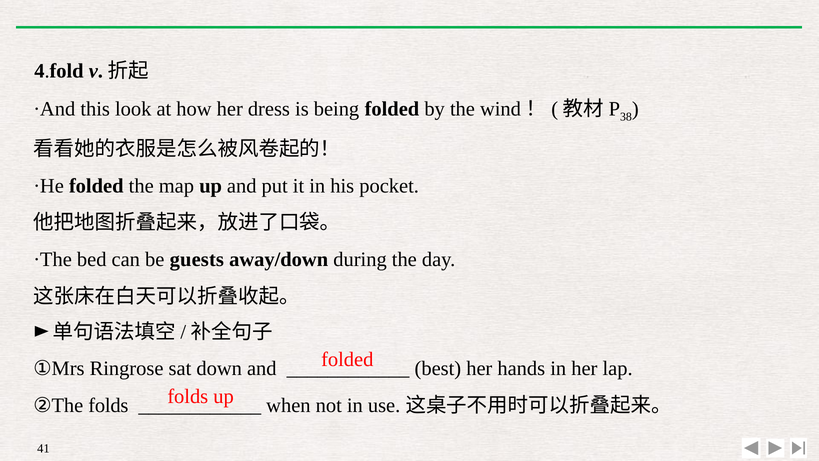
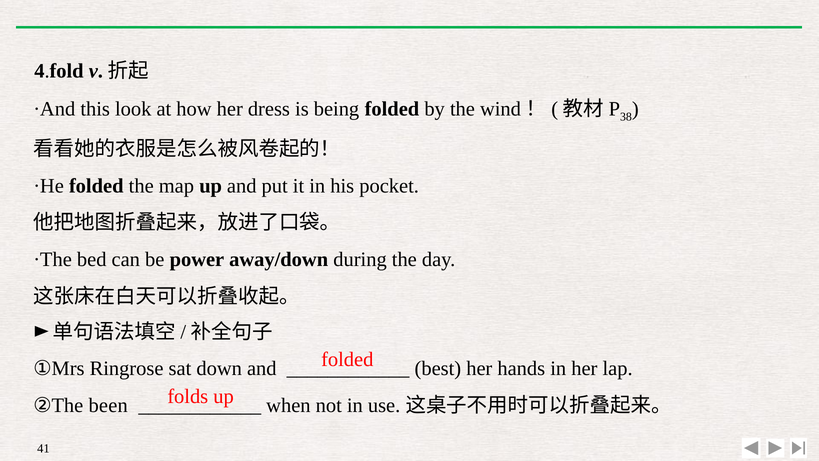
guests: guests -> power (197, 259)
②The folds: folds -> been (108, 405)
